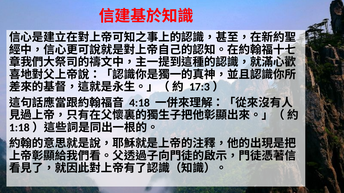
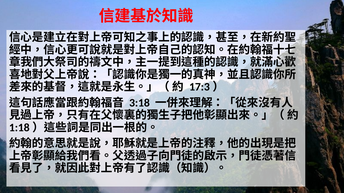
4:18: 4:18 -> 3:18 (139, 103)
